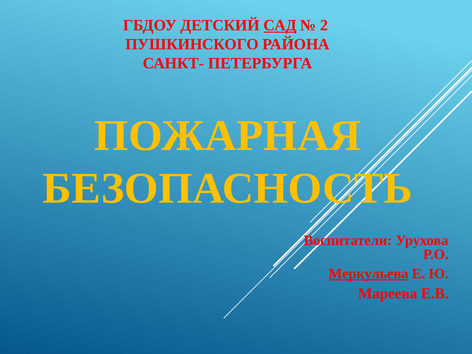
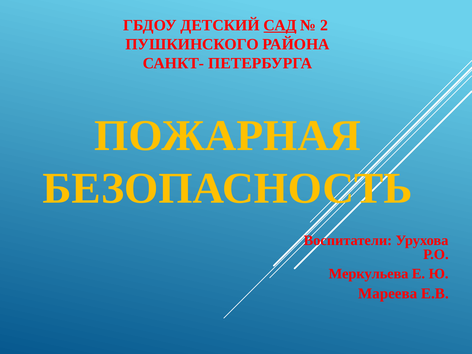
Меркульева underline: present -> none (369, 274)
